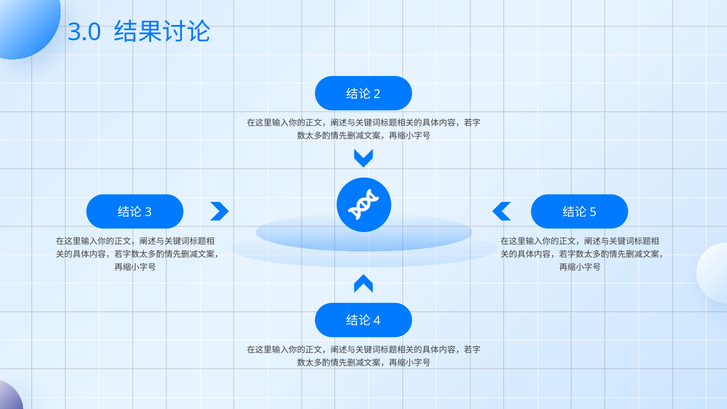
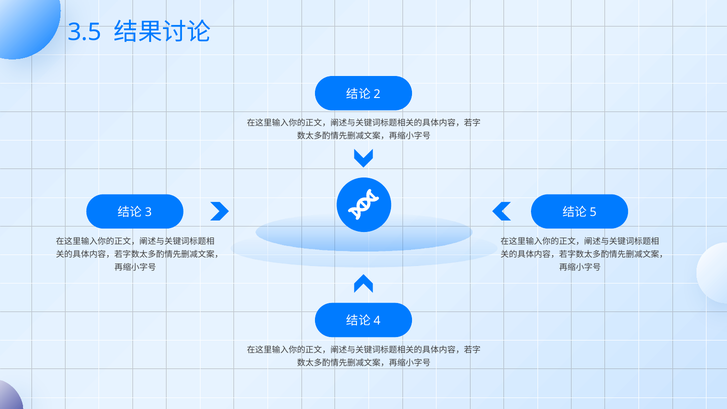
3.0: 3.0 -> 3.5 (85, 32)
